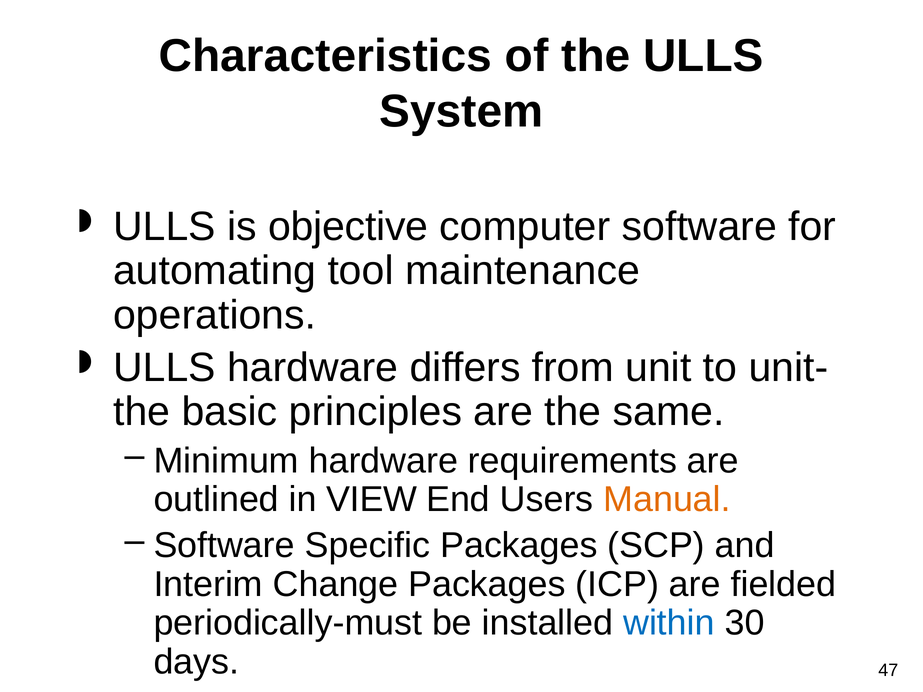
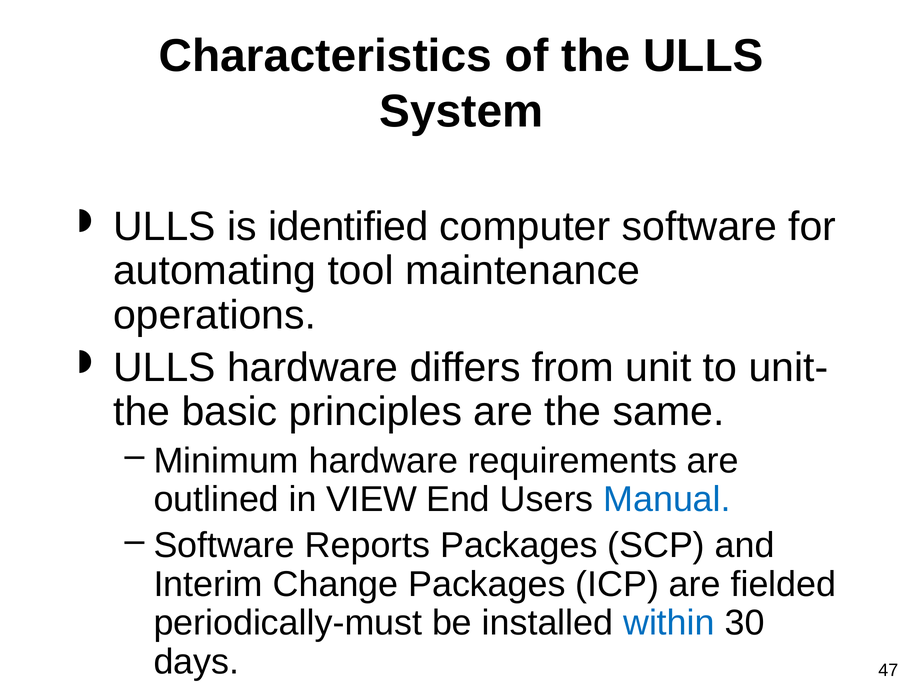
objective: objective -> identified (348, 227)
Manual colour: orange -> blue (667, 500)
Specific: Specific -> Reports (368, 546)
